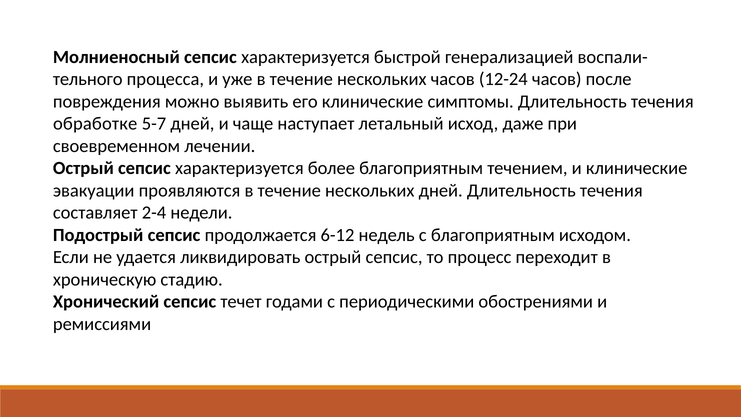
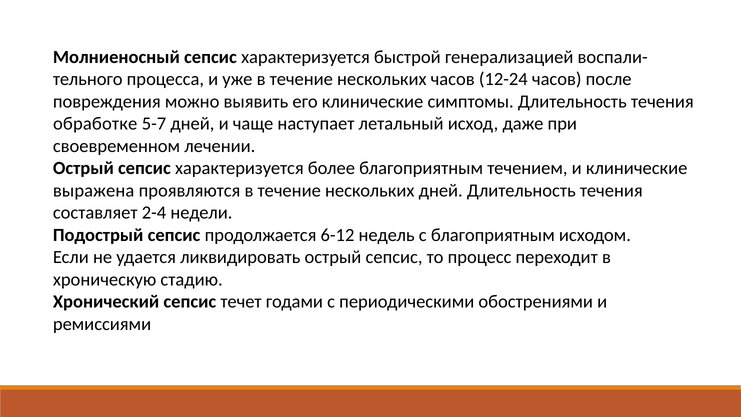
эвакуации: эвакуации -> выражена (94, 190)
